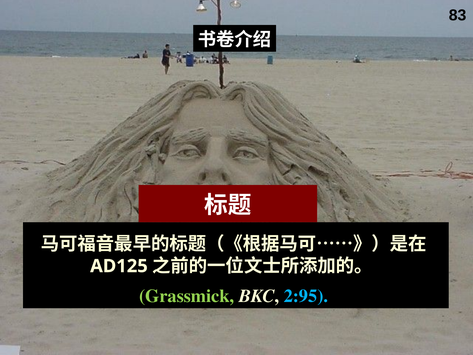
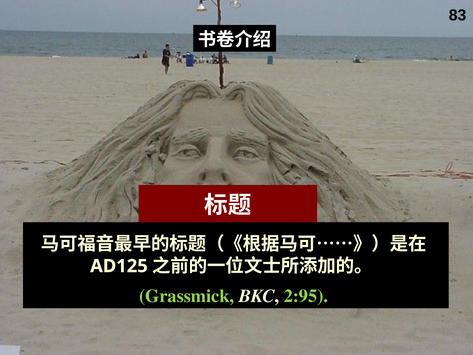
2:95 colour: light blue -> light green (306, 296)
